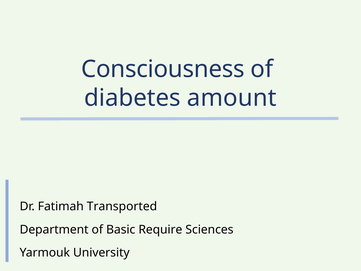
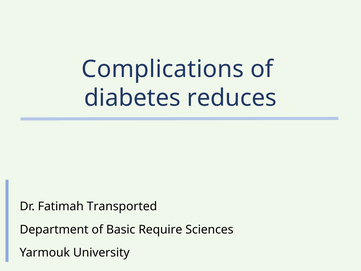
Consciousness: Consciousness -> Complications (163, 69)
amount: amount -> reduces (232, 98)
